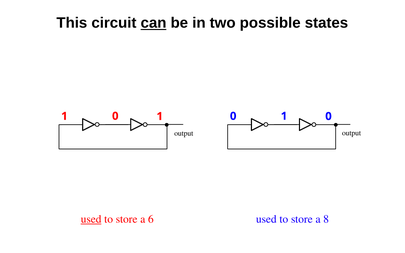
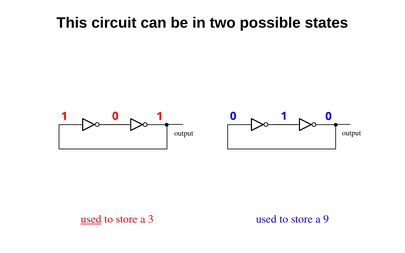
can underline: present -> none (154, 23)
6: 6 -> 3 (151, 219)
8: 8 -> 9 (326, 219)
